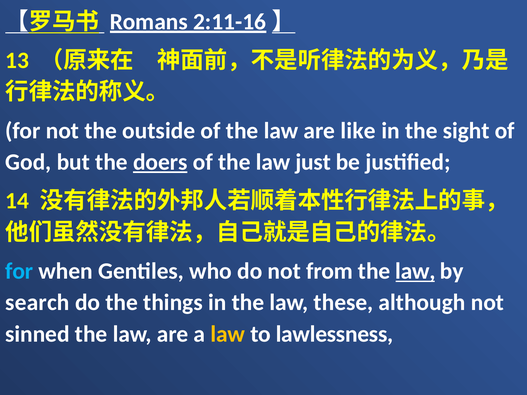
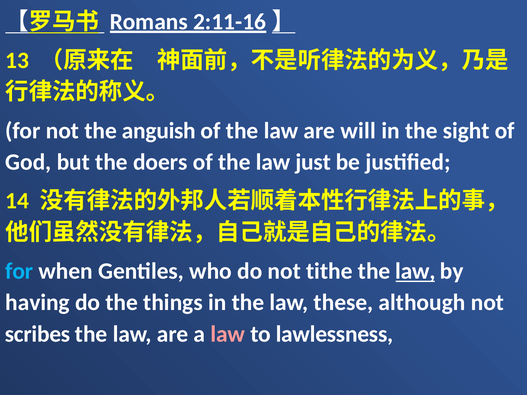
outside: outside -> anguish (159, 131)
like: like -> will (358, 131)
doers underline: present -> none (160, 162)
from: from -> tithe (329, 271)
search: search -> having (38, 303)
sinned: sinned -> scribes (38, 334)
law colour: yellow -> pink (228, 334)
